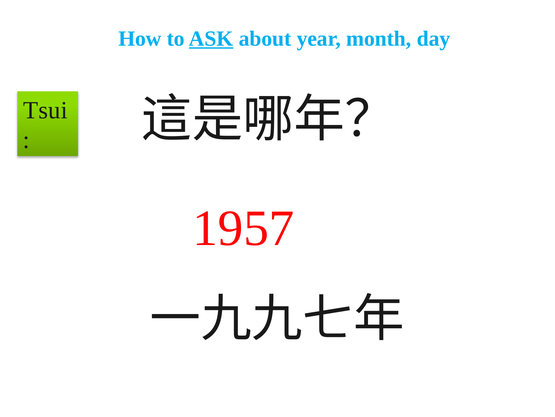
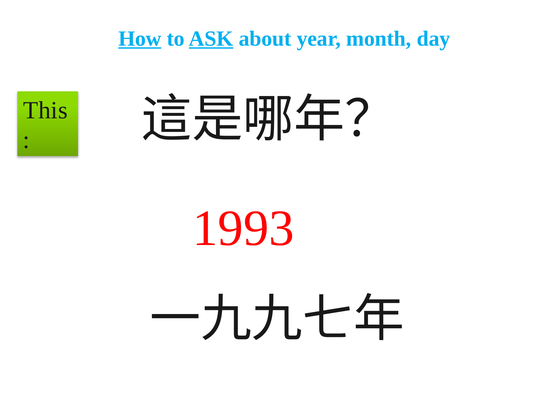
How underline: none -> present (140, 38)
Tsui: Tsui -> This (45, 110)
1957: 1957 -> 1993 (243, 228)
